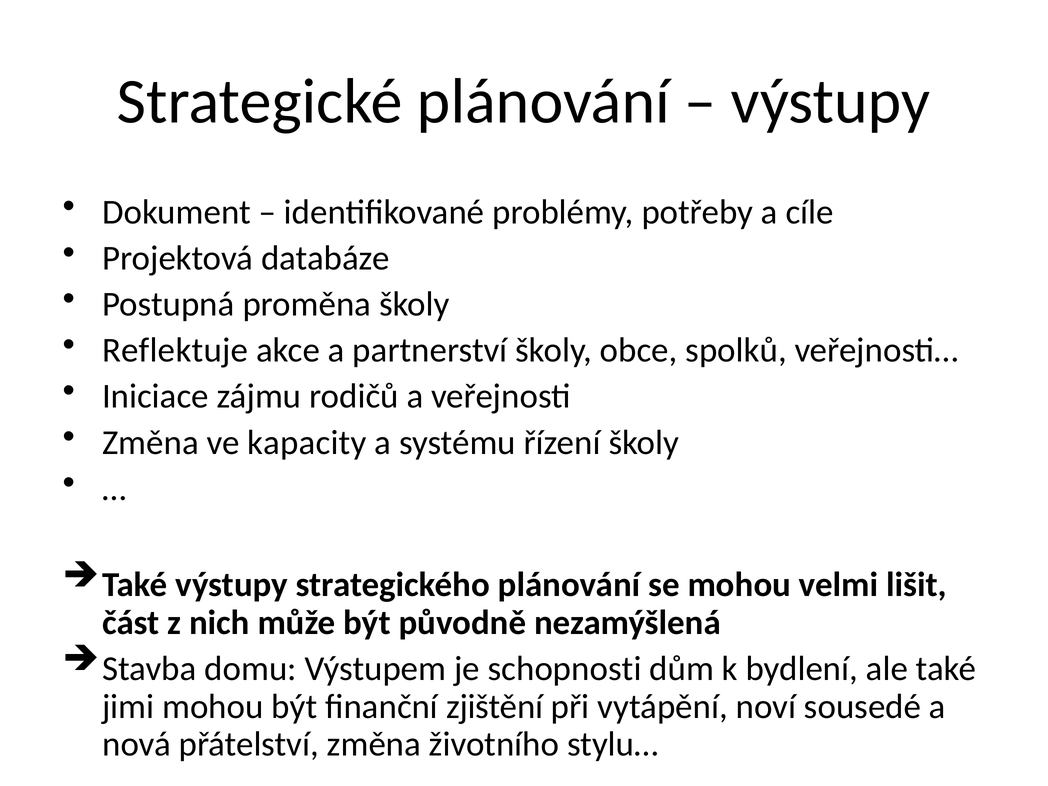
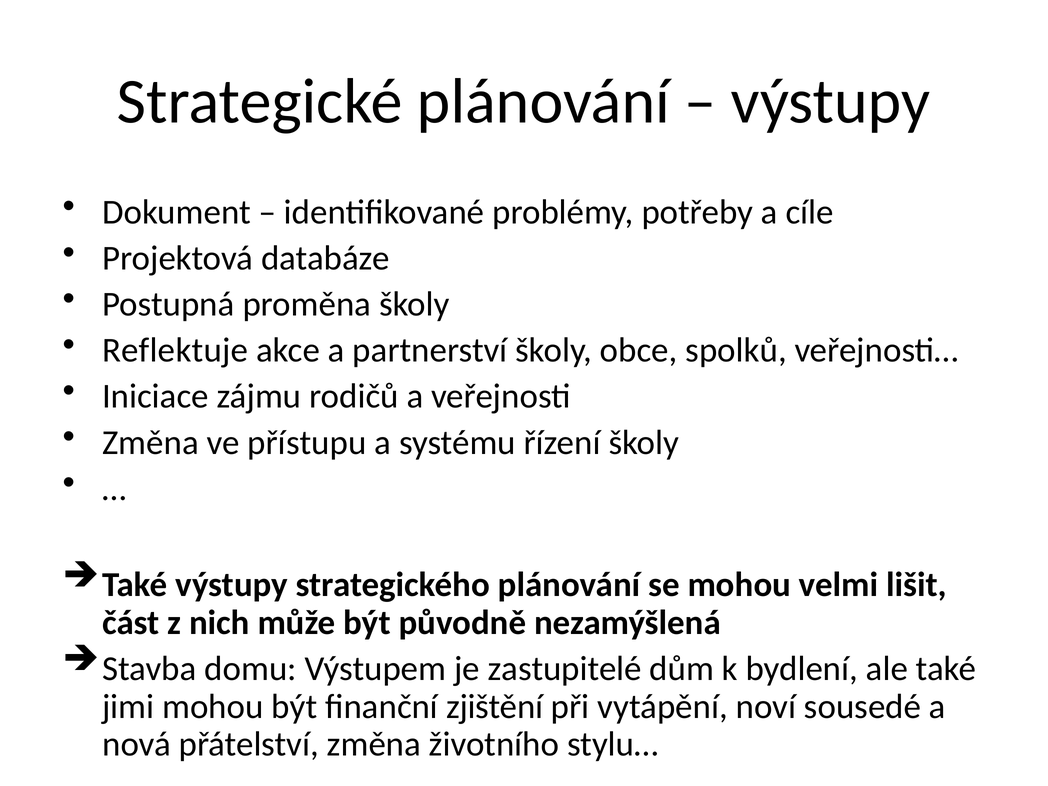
kapacity: kapacity -> přístupu (307, 442)
schopnosti: schopnosti -> zastupitelé (565, 669)
